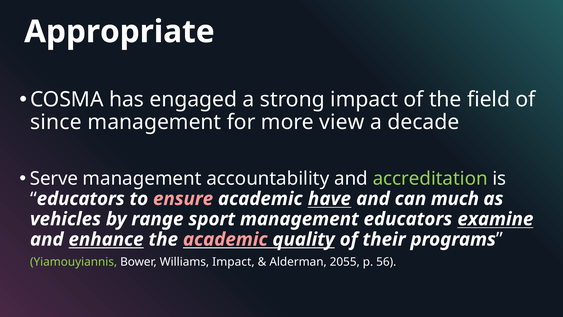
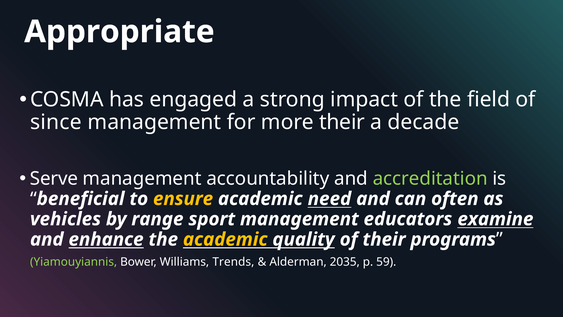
more view: view -> their (342, 122)
educators: educators -> beneficial (81, 199)
ensure colour: pink -> yellow (183, 199)
have: have -> need (329, 199)
much: much -> often (455, 199)
academic colour: pink -> yellow (225, 239)
Williams Impact: Impact -> Trends (233, 262)
2055: 2055 -> 2035 (345, 262)
56: 56 -> 59 (386, 262)
